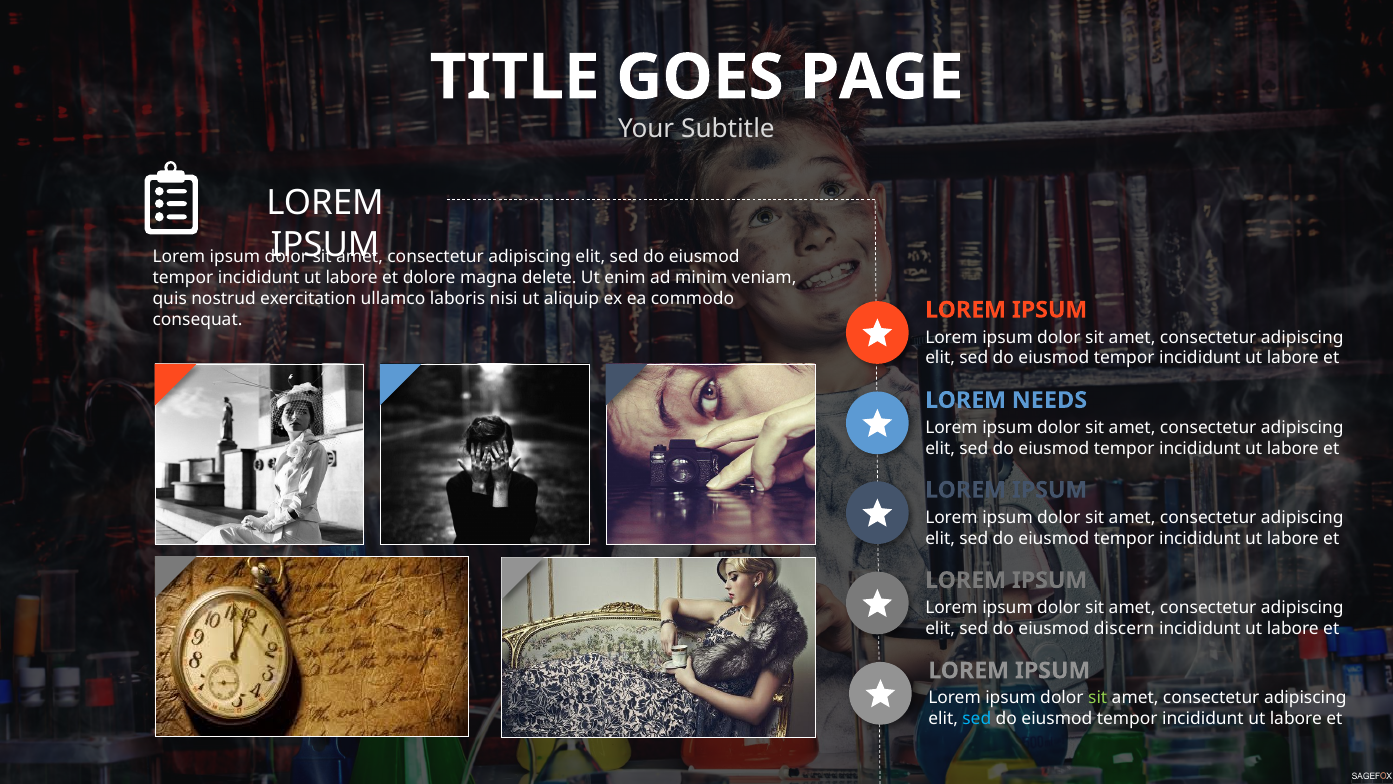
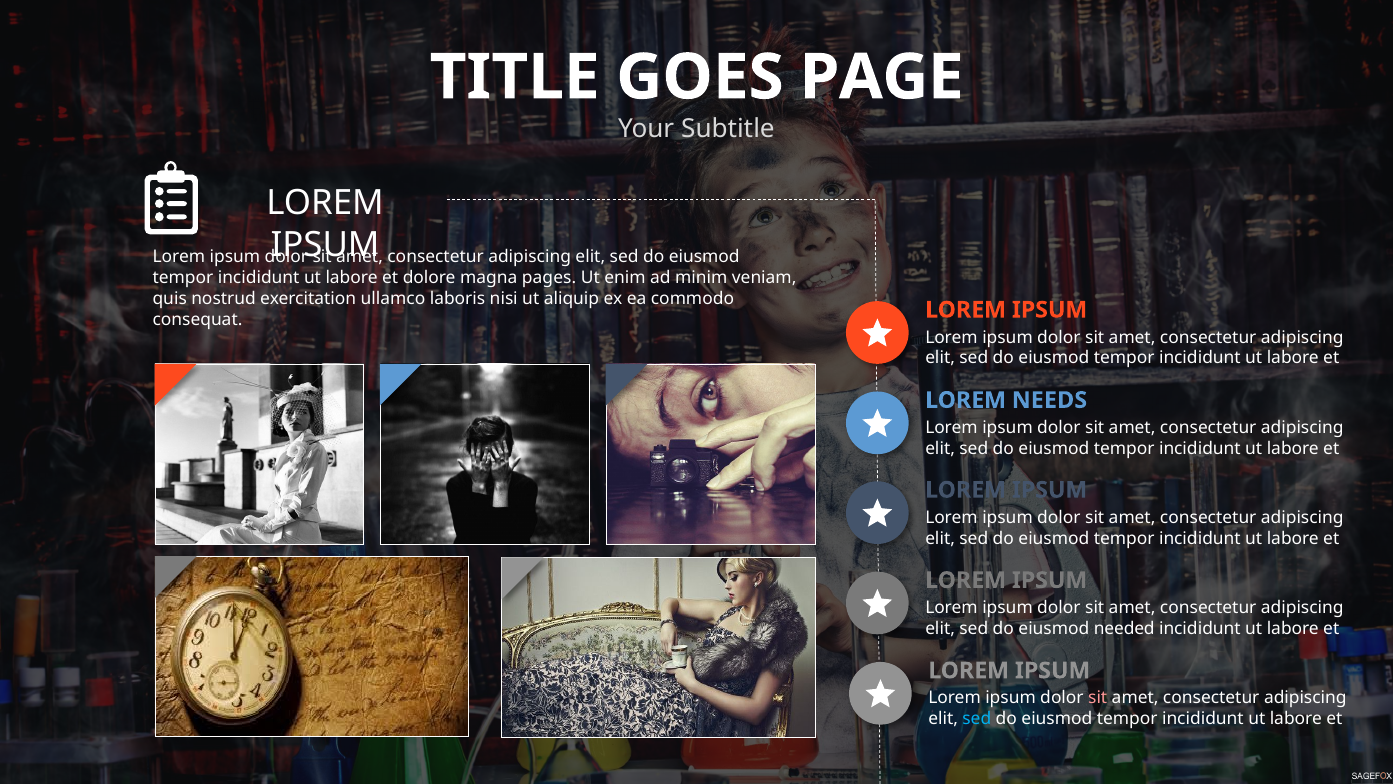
delete: delete -> pages (549, 278)
discern: discern -> needed (1124, 628)
sit colour: light green -> pink (1098, 698)
